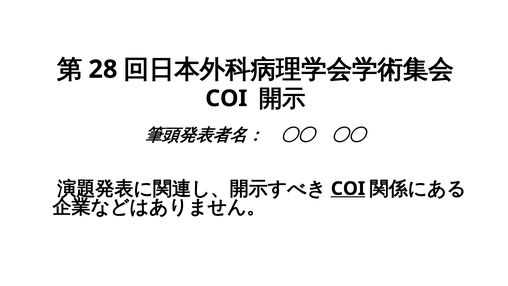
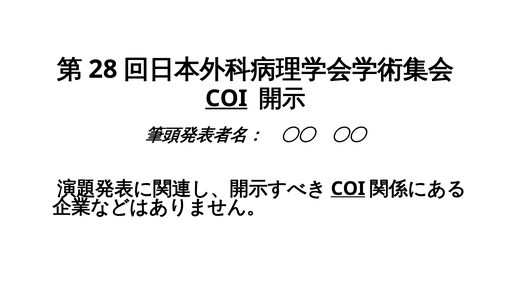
COI underline: none -> present (226, 98)
